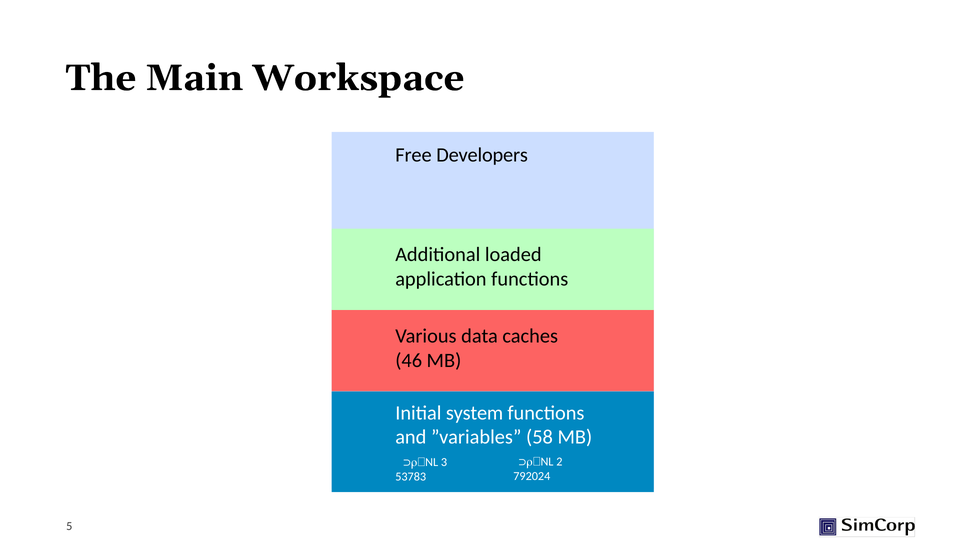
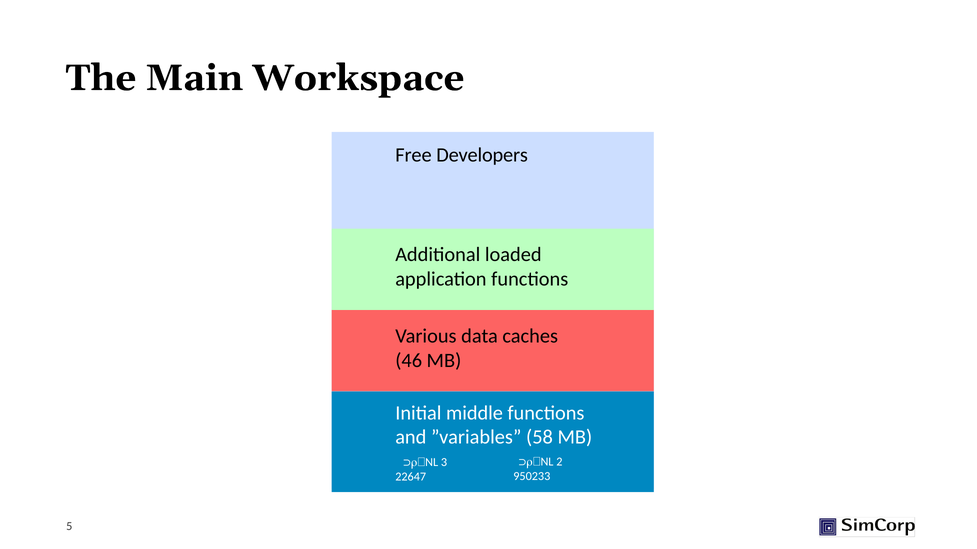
system: system -> middle (475, 413)
792024: 792024 -> 950233 (532, 477)
53783: 53783 -> 22647 (411, 477)
